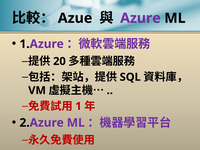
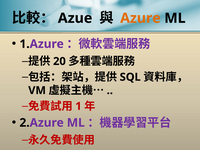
Azure colour: purple -> orange (140, 18)
